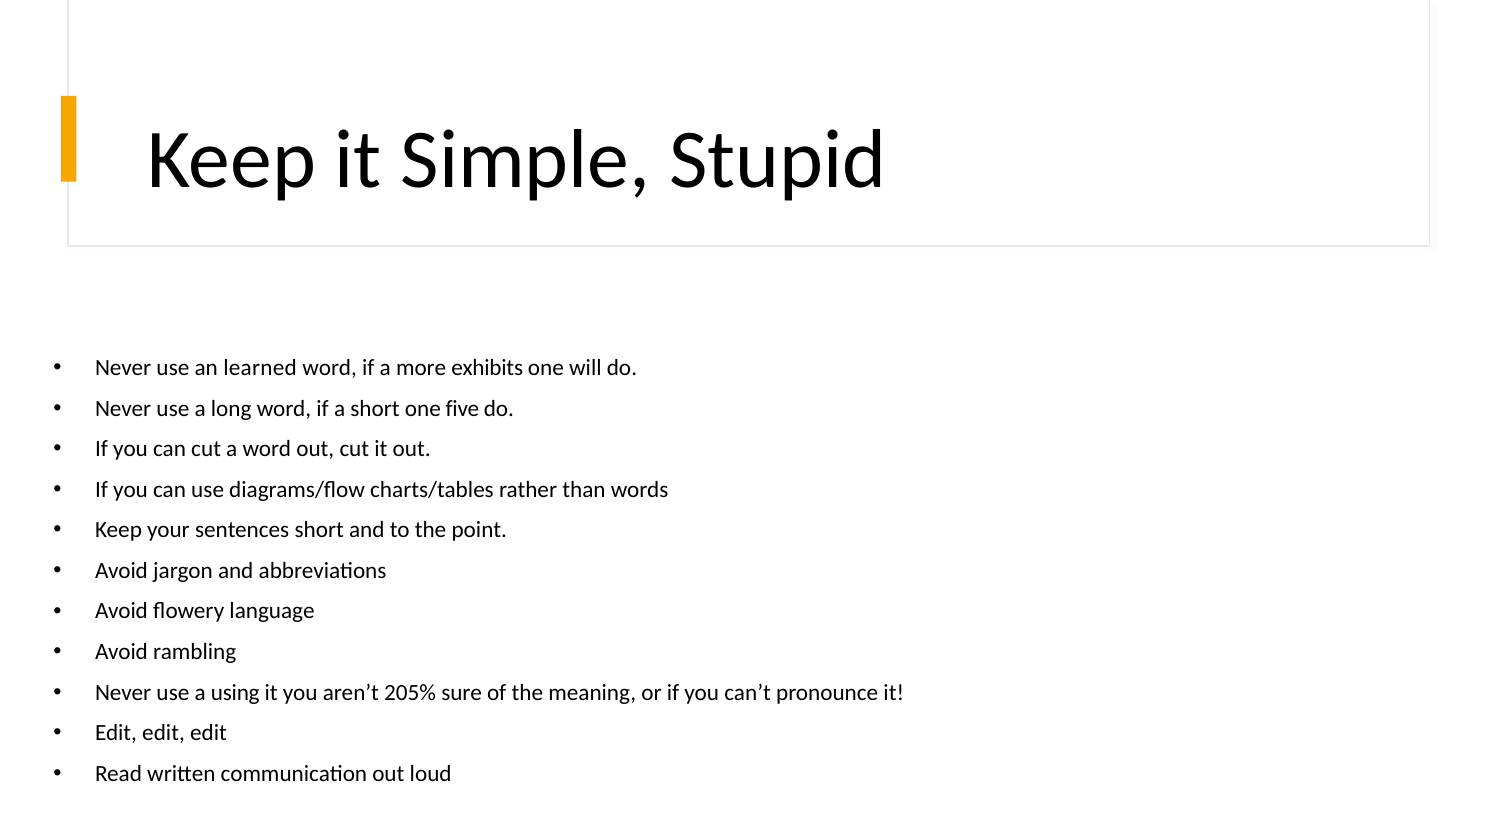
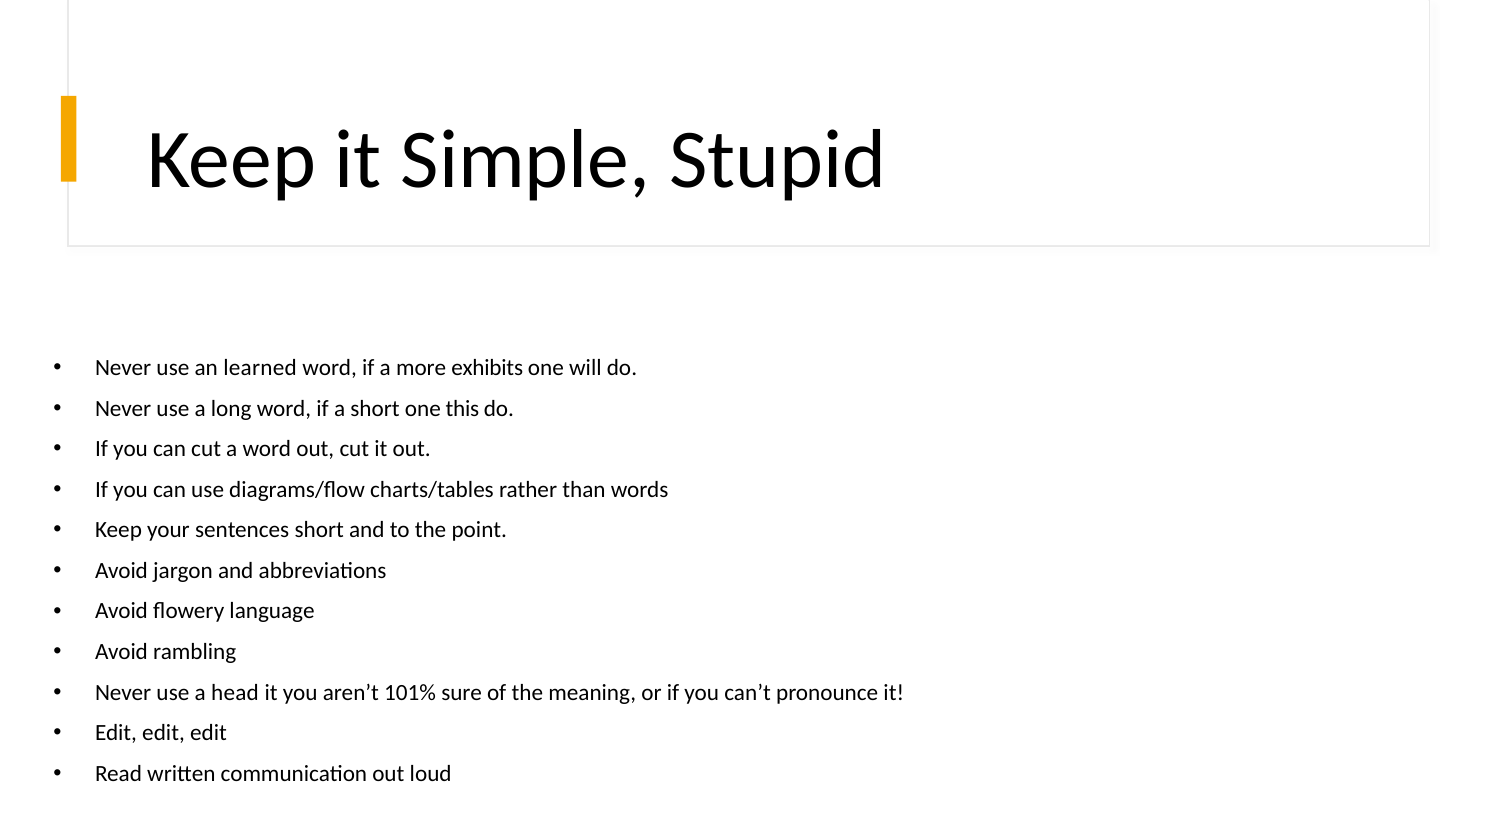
five: five -> this (462, 408)
using: using -> head (235, 692)
205%: 205% -> 101% (410, 692)
